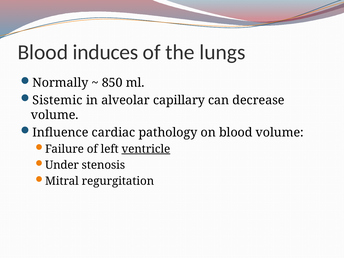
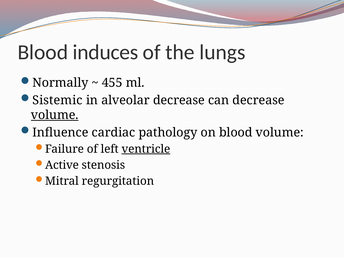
850: 850 -> 455 (112, 83)
alveolar capillary: capillary -> decrease (179, 100)
volume underline: none -> present (55, 115)
Under: Under -> Active (62, 165)
